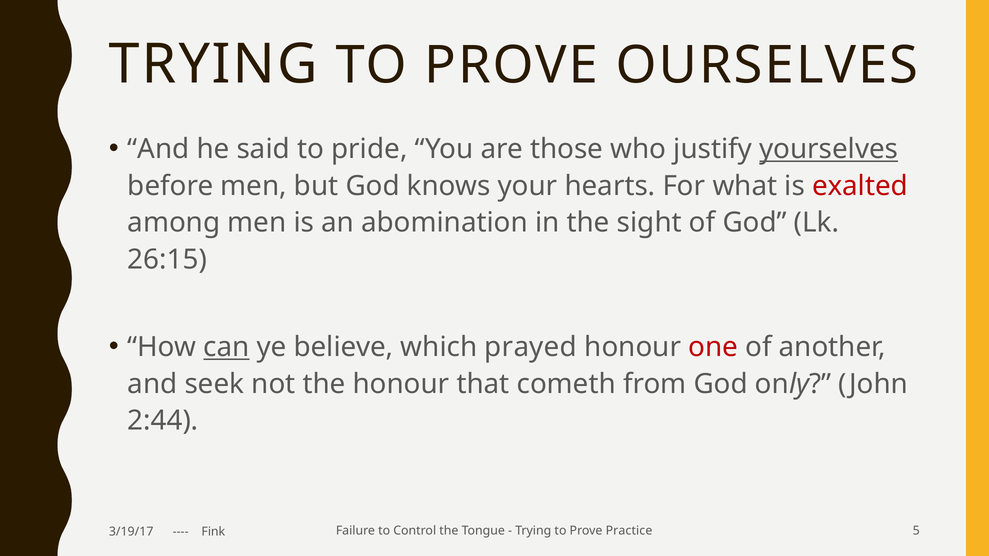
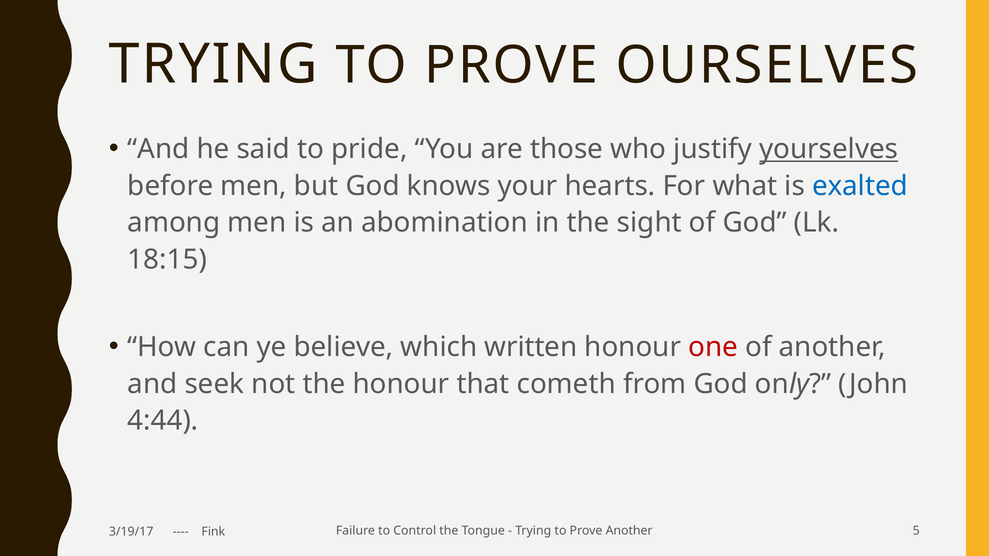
exalted colour: red -> blue (860, 186)
26:15: 26:15 -> 18:15 (167, 260)
can underline: present -> none (226, 347)
prayed: prayed -> written (531, 347)
2:44: 2:44 -> 4:44 (163, 421)
Prove Practice: Practice -> Another (629, 531)
